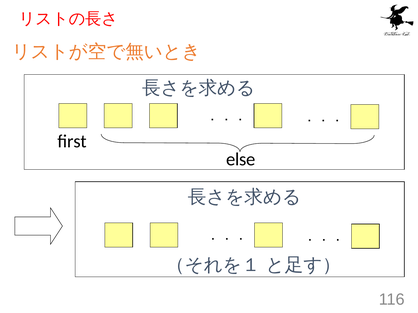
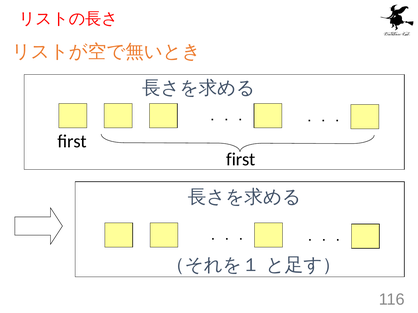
else: else -> first (241, 160)
